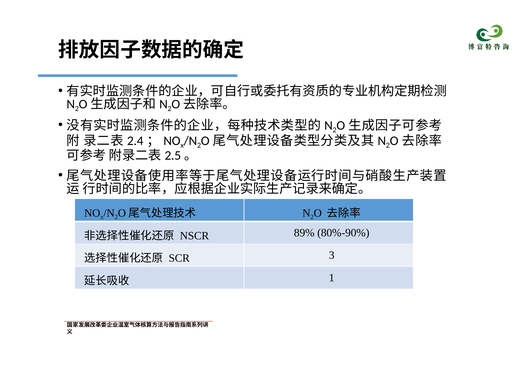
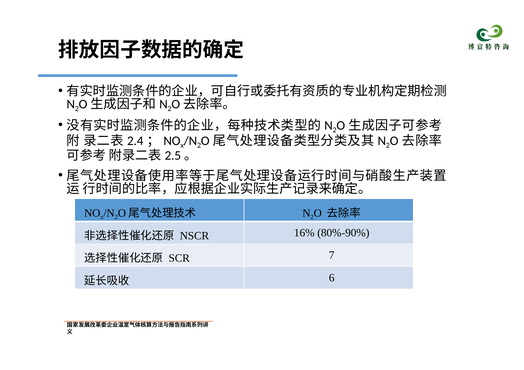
89%: 89% -> 16% (304, 233)
3: 3 -> 7 (332, 255)
1: 1 -> 6 (332, 278)
